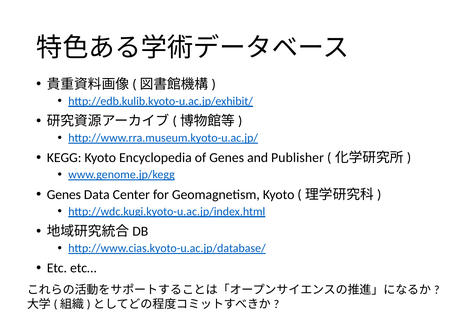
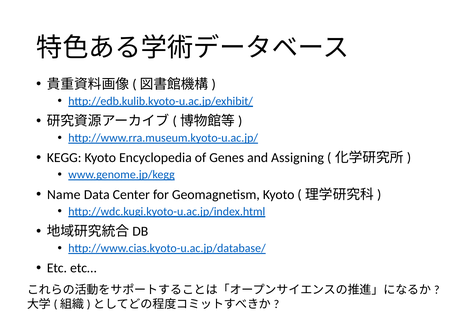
Publisher: Publisher -> Assigning (298, 158)
Genes: Genes -> Name (64, 195)
